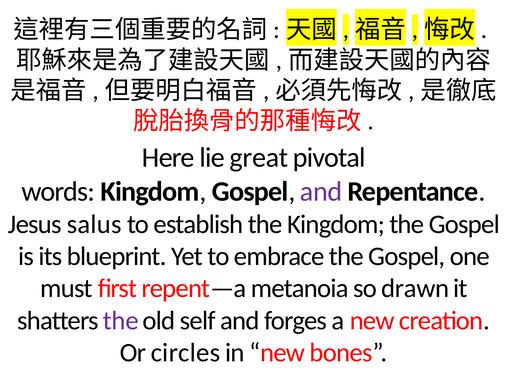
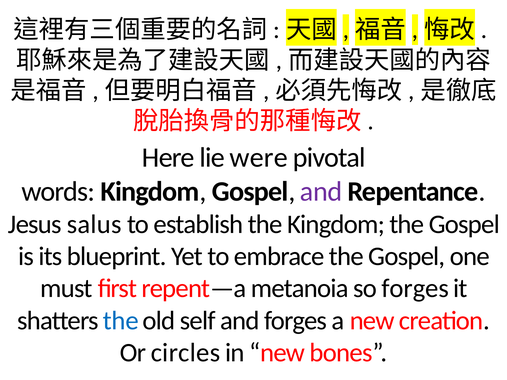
great: great -> were (259, 158)
so drawn: drawn -> forges (415, 289)
the colour: purple -> blue (121, 321)
